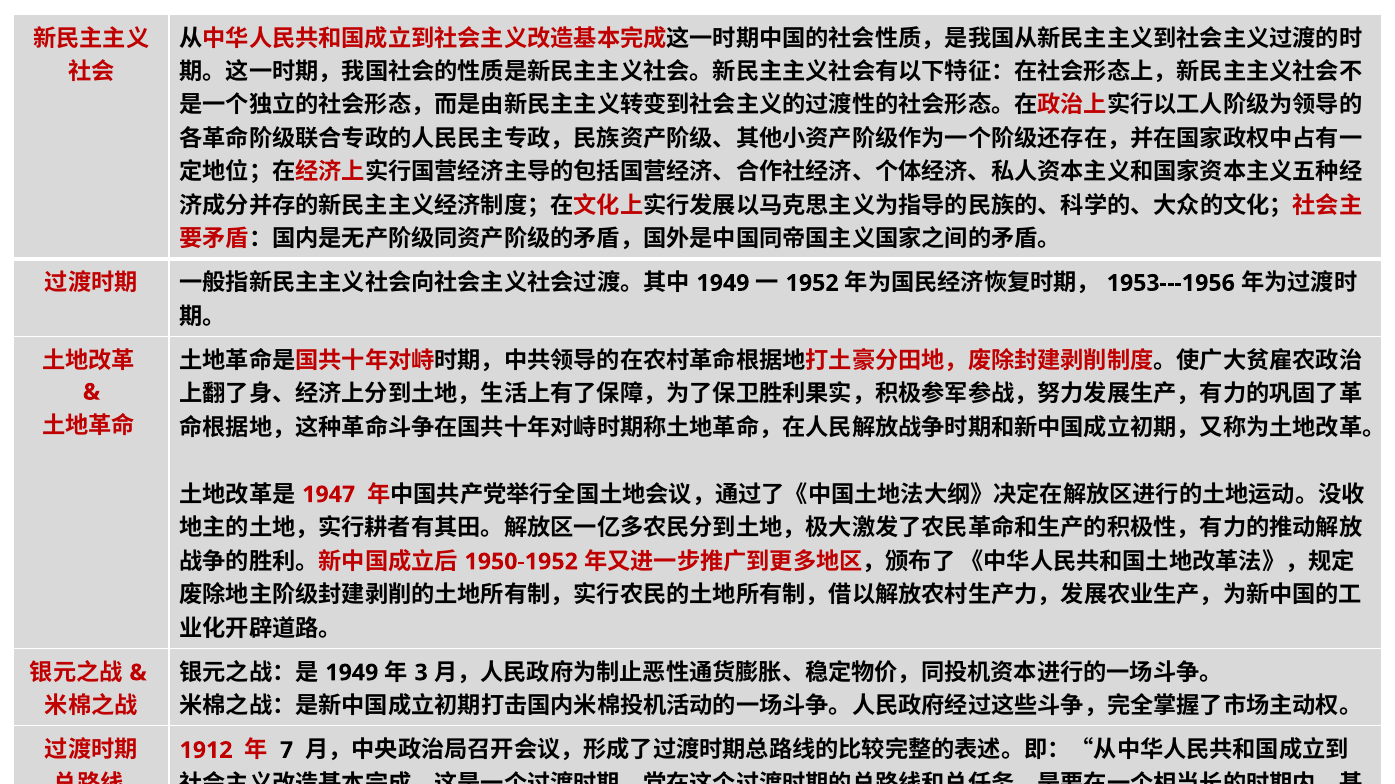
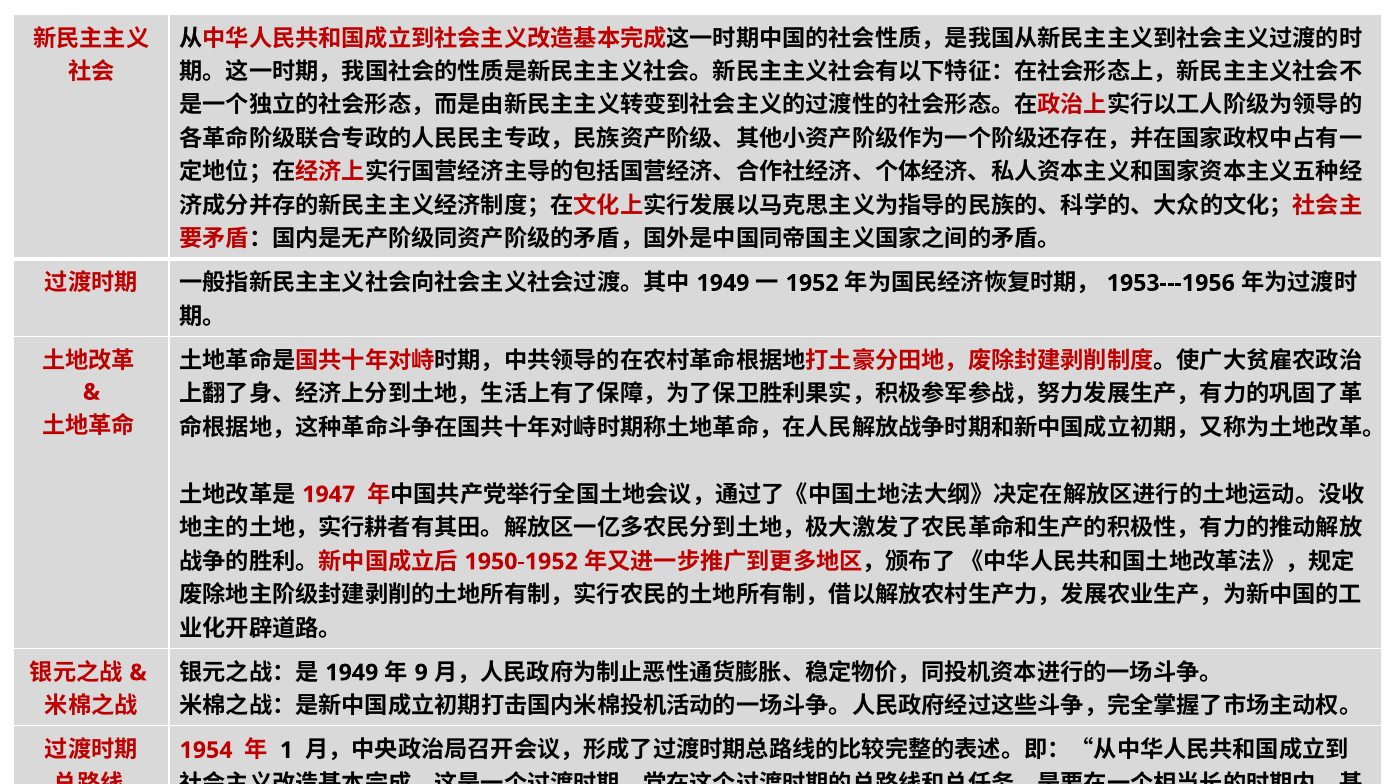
3: 3 -> 9 (421, 673)
1912: 1912 -> 1954 (206, 751)
7: 7 -> 1 (287, 751)
